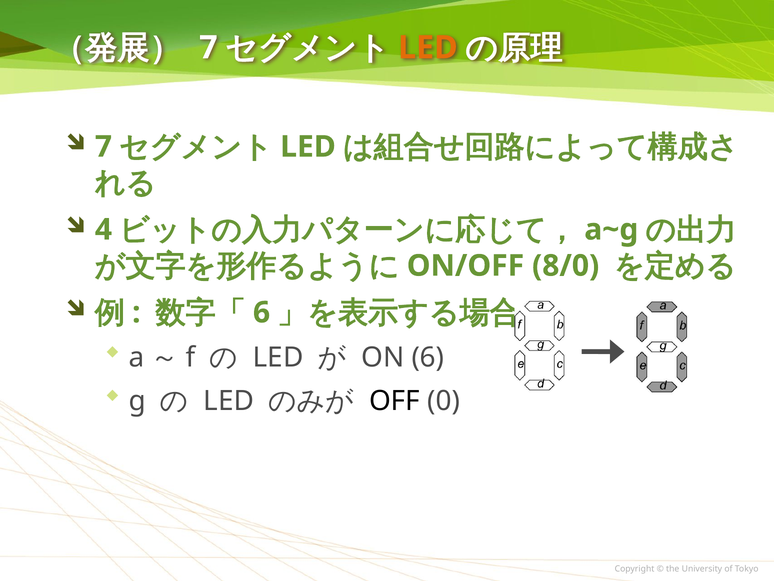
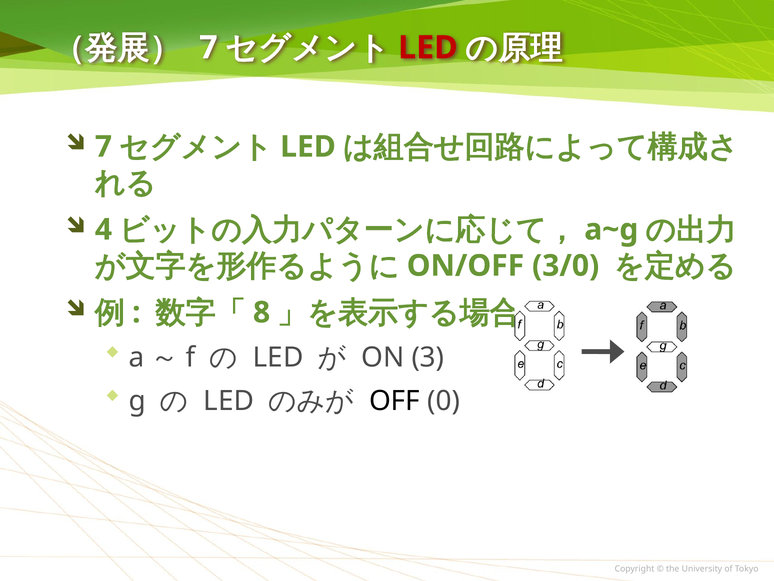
LED colour: orange -> red (428, 48)
8/0: 8/0 -> 3/0 (566, 266)
6: 6 -> 8 (262, 312)
ON 6: 6 -> 3 (428, 357)
